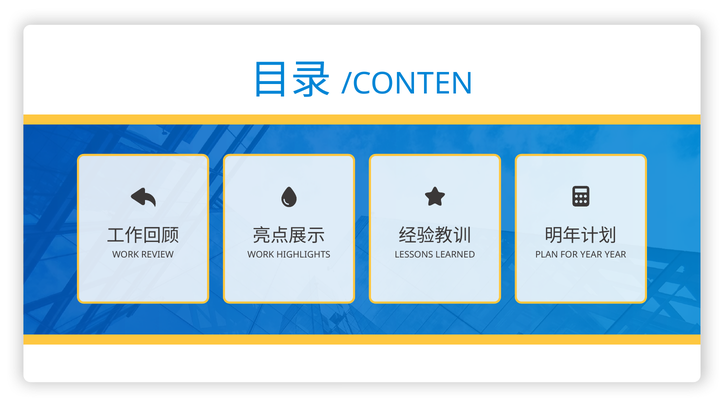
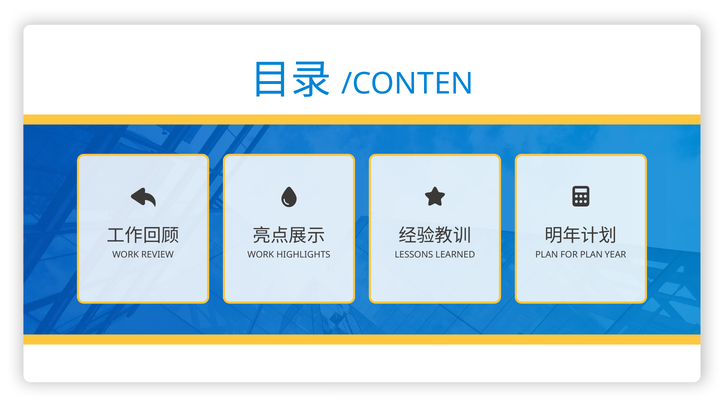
FOR YEAR: YEAR -> PLAN (591, 255)
